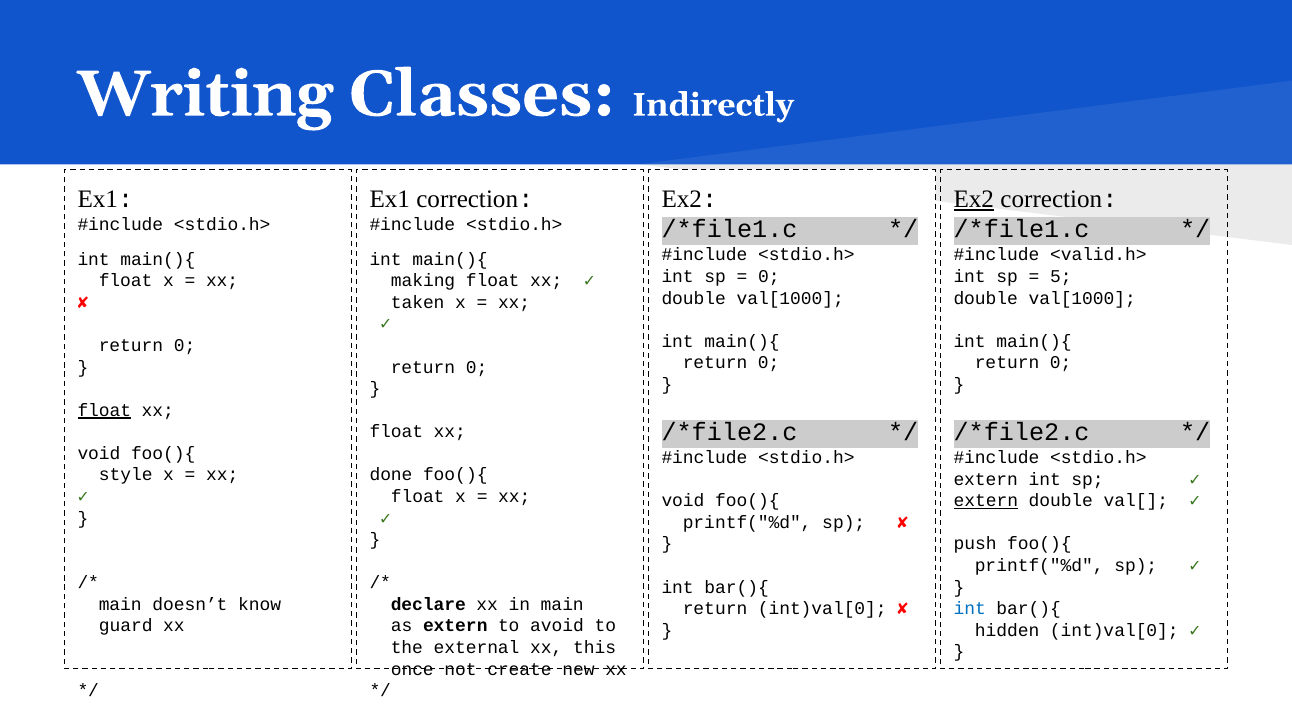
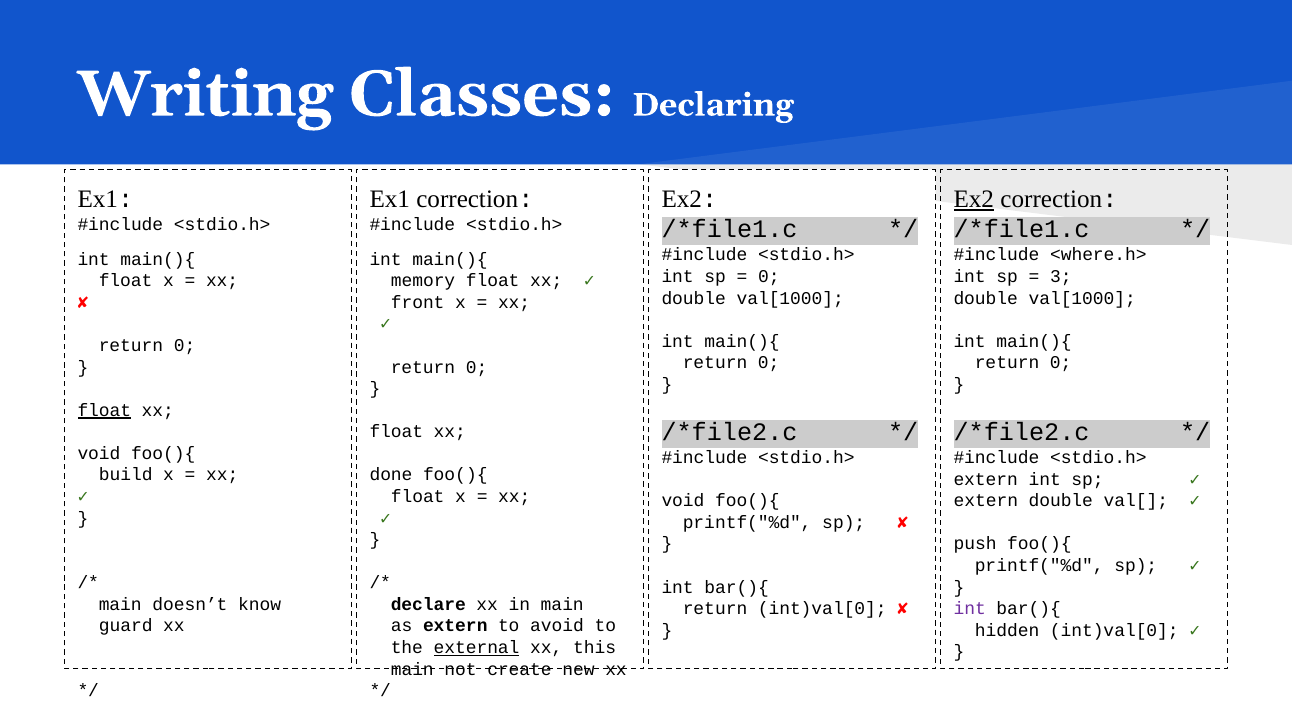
Indirectly: Indirectly -> Declaring (713, 105)
<valid.h>: <valid.h> -> <where.h> (1098, 255)
5: 5 -> 3 (1061, 276)
making: making -> memory (423, 281)
taken: taken -> front (418, 302)
style: style -> build (126, 475)
extern underline: present -> none (986, 501)
int colour: blue -> purple (970, 609)
external underline: none -> present (477, 647)
once: once -> main (412, 669)
